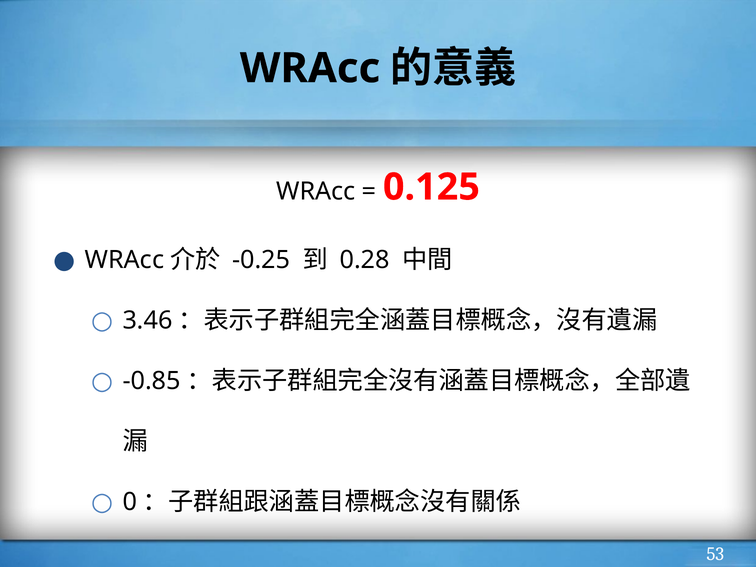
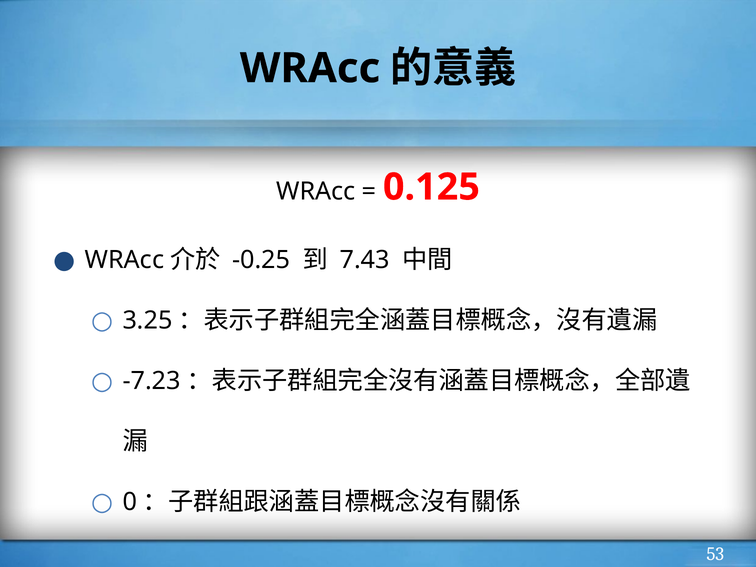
0.28: 0.28 -> 7.43 (365, 260)
3.46: 3.46 -> 3.25 (148, 321)
-0.85: -0.85 -> -7.23 (152, 381)
